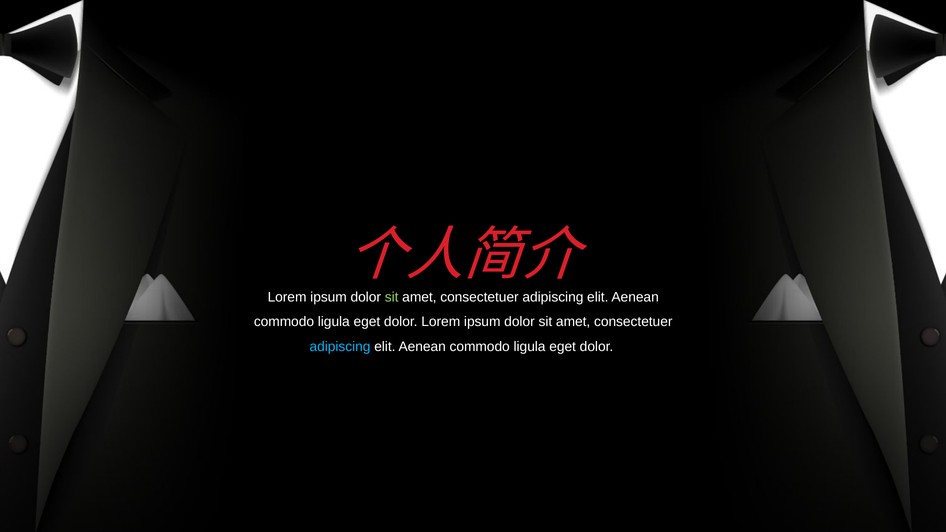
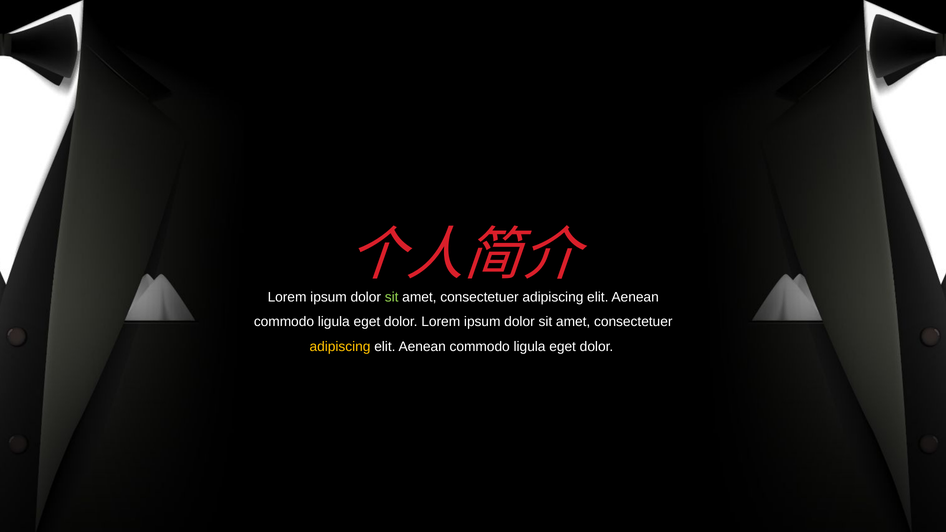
adipiscing colour: light blue -> yellow (340, 347)
